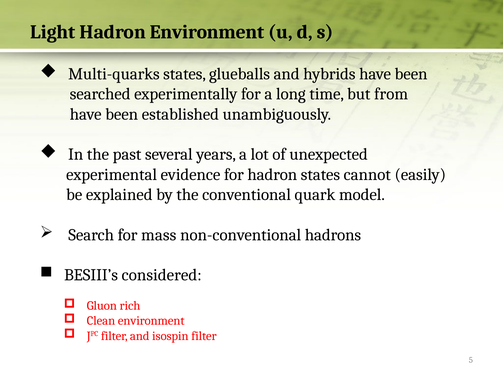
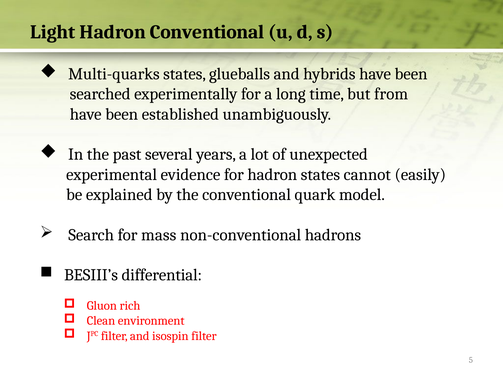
Hadron Environment: Environment -> Conventional (207, 32)
considered: considered -> differential (162, 275)
